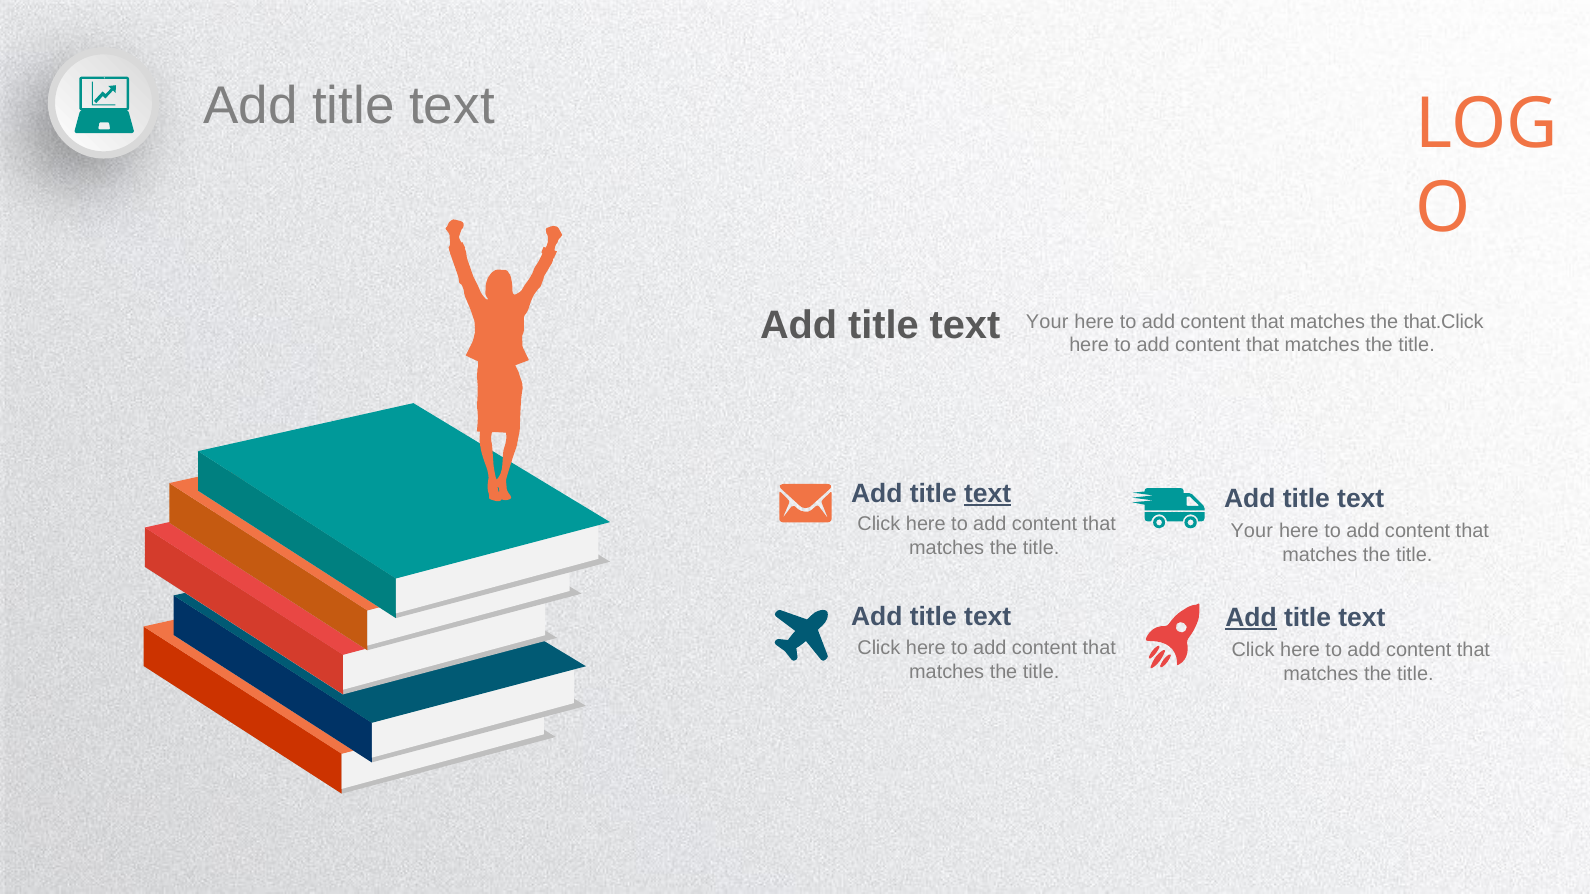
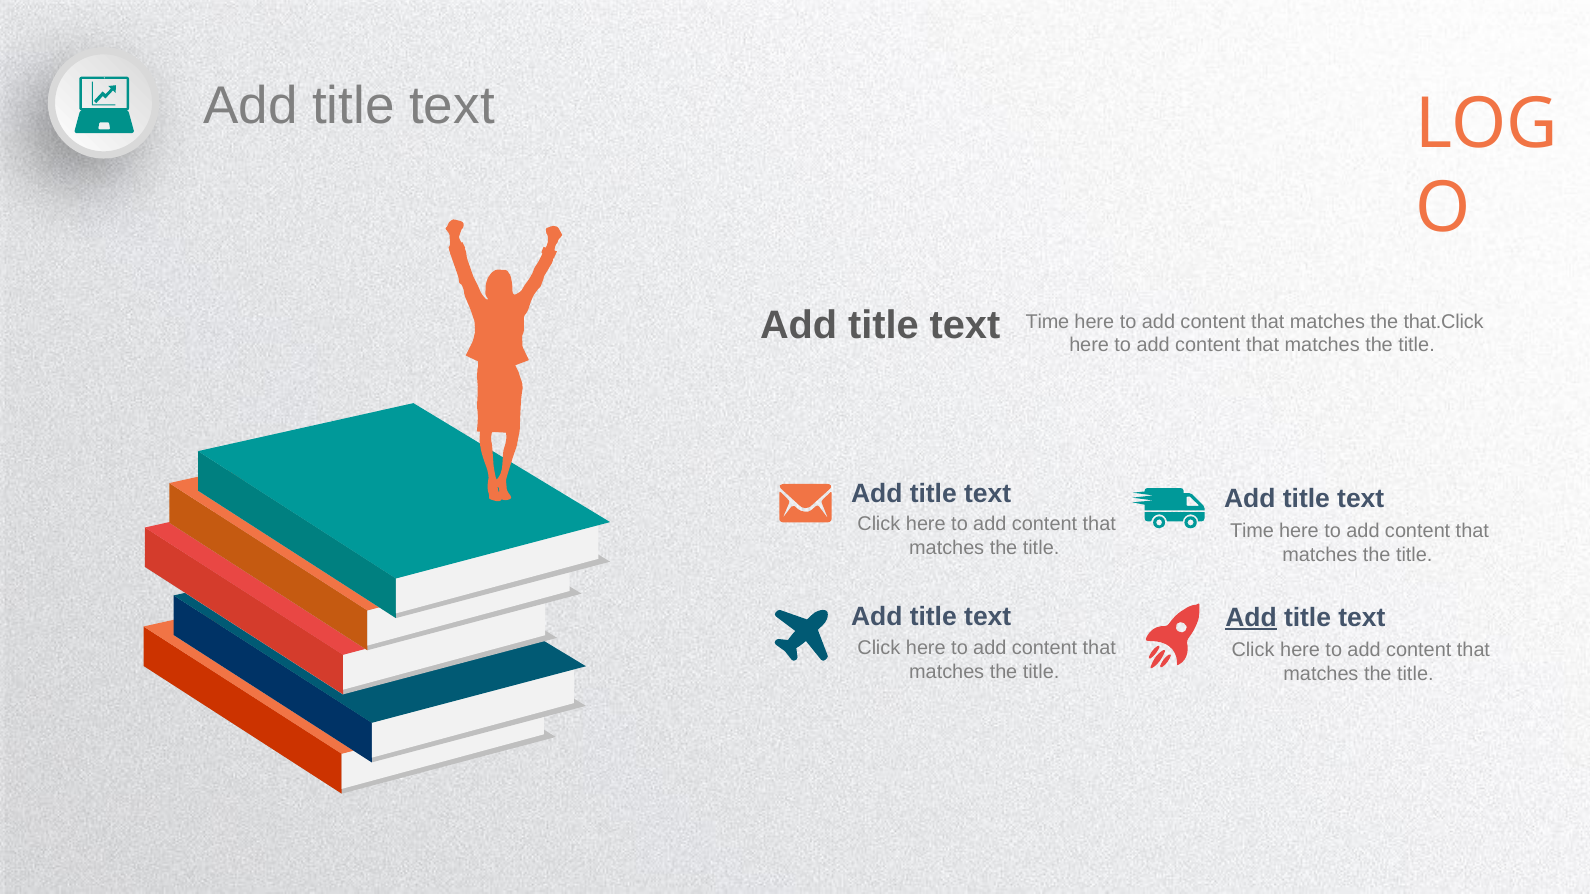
Your: Your -> Time (1048, 322)
text underline: present -> none (988, 494)
Your: Your -> Time (1252, 531)
